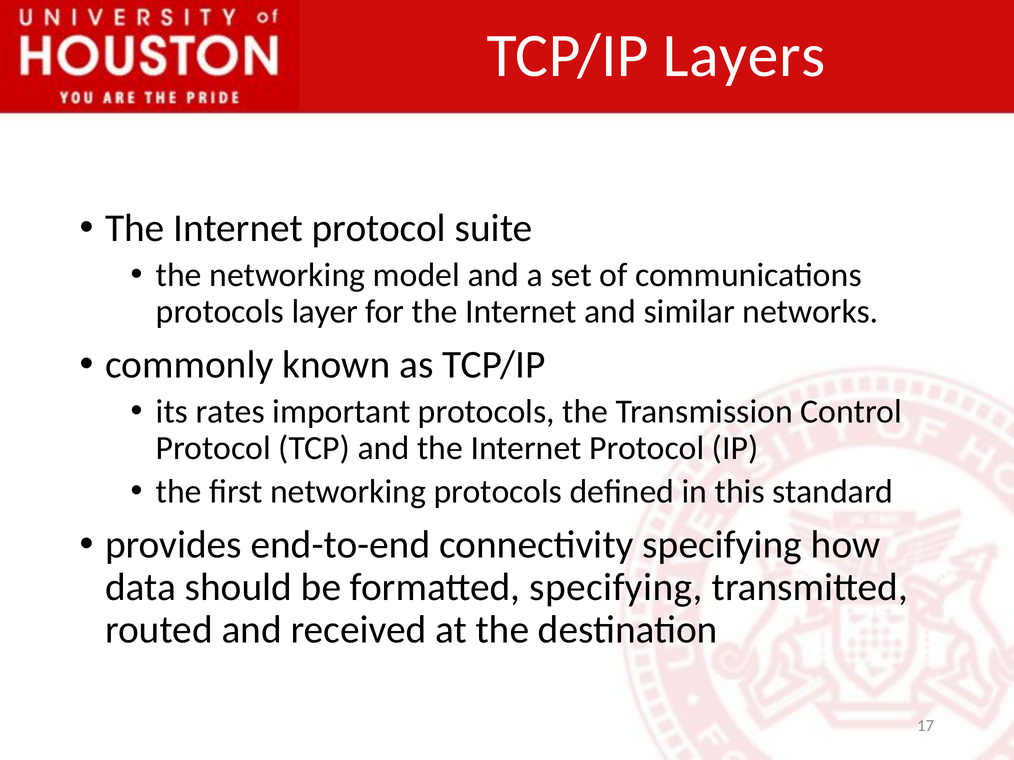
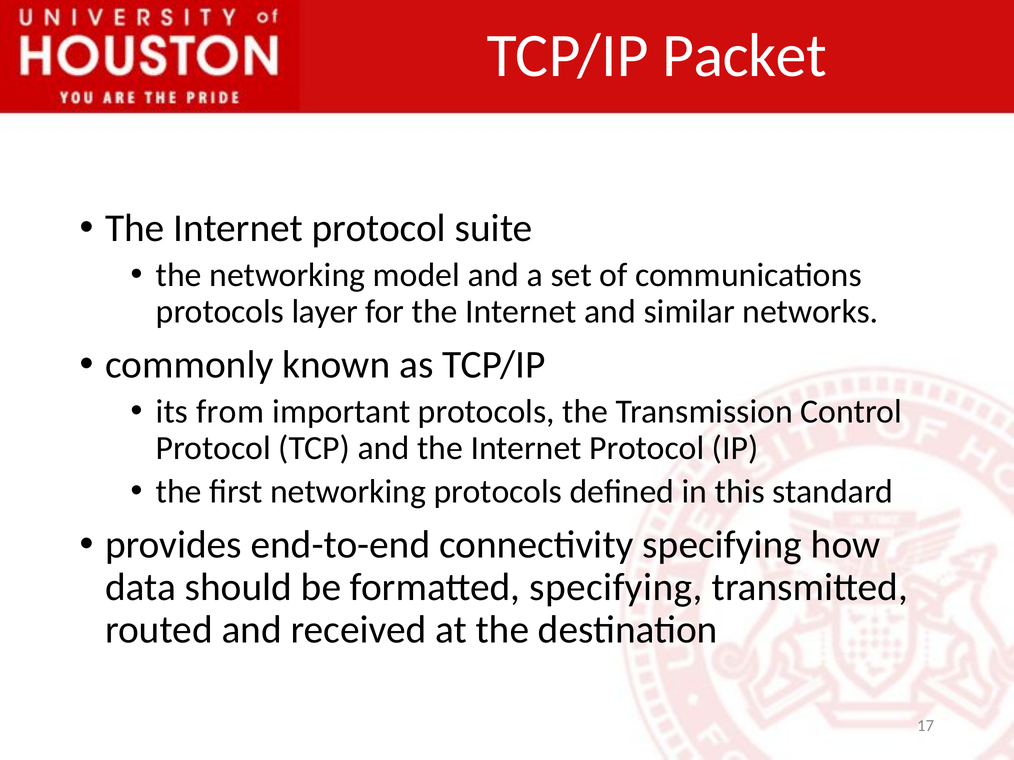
Layers: Layers -> Packet (745, 56)
rates: rates -> from (230, 412)
